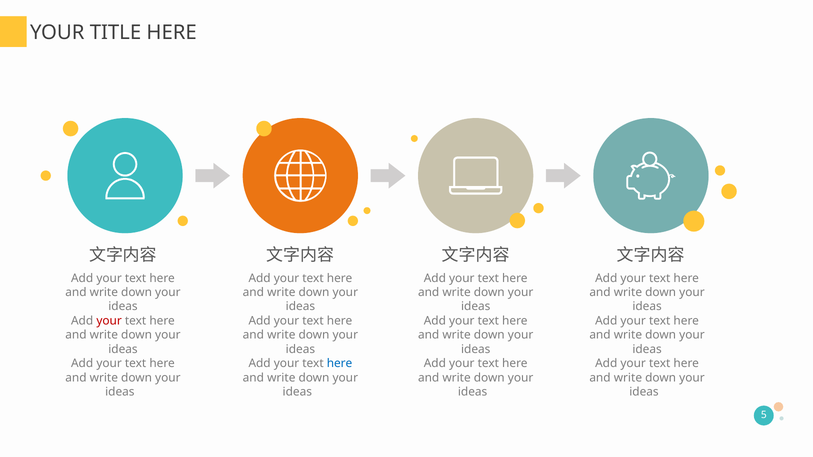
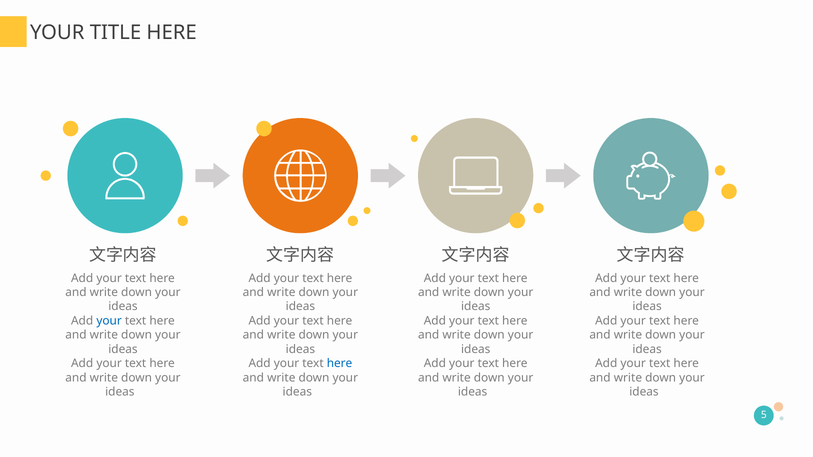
your colour: red -> blue (109, 321)
